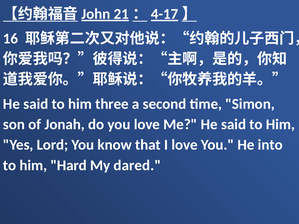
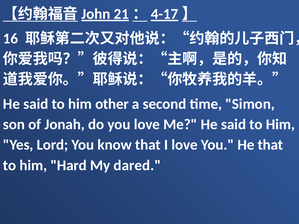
three: three -> other (112, 104)
He into: into -> that (270, 145)
